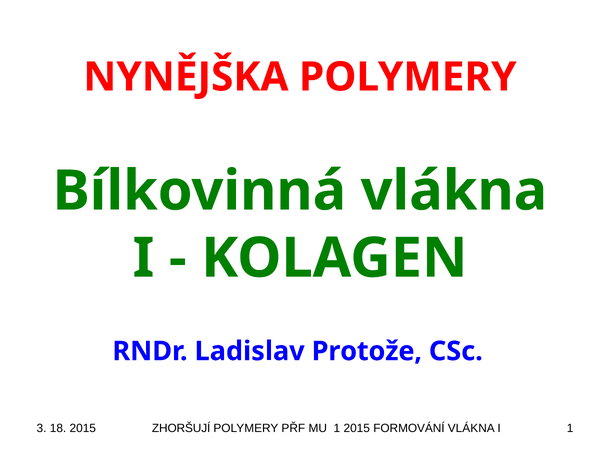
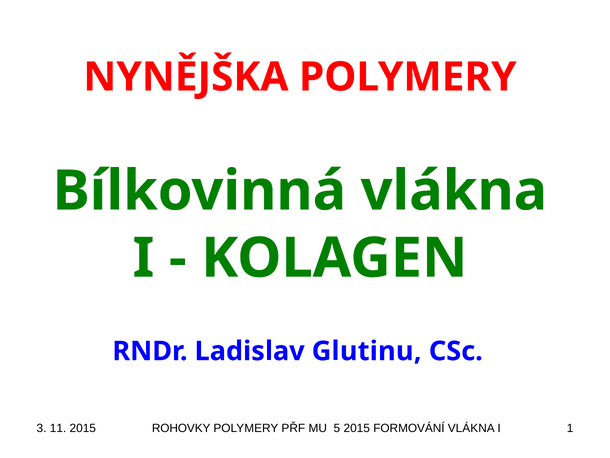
Protože: Protože -> Glutinu (367, 351)
18: 18 -> 11 (58, 428)
ZHORŠUJÍ: ZHORŠUJÍ -> ROHOVKY (181, 428)
MU 1: 1 -> 5 (337, 428)
